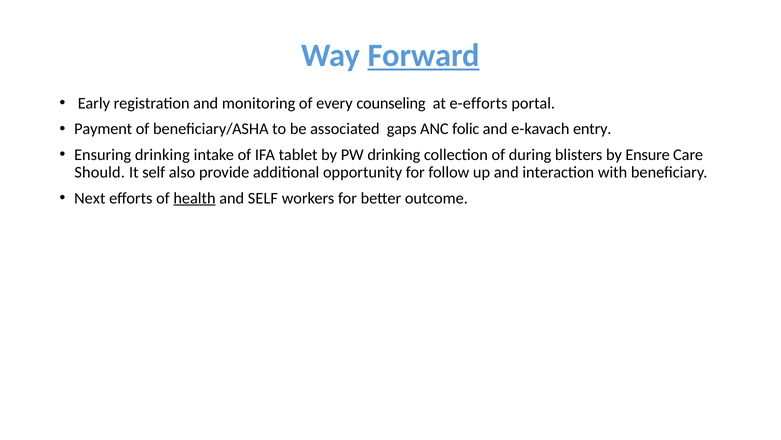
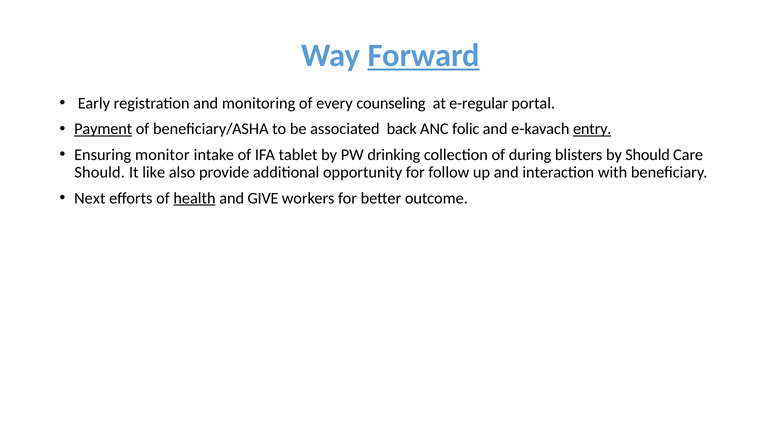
e-efforts: e-efforts -> e-regular (479, 103)
Payment underline: none -> present (103, 129)
gaps: gaps -> back (402, 129)
entry underline: none -> present (592, 129)
Ensuring drinking: drinking -> monitor (162, 155)
by Ensure: Ensure -> Should (648, 155)
It self: self -> like (154, 172)
and SELF: SELF -> GIVE (263, 198)
